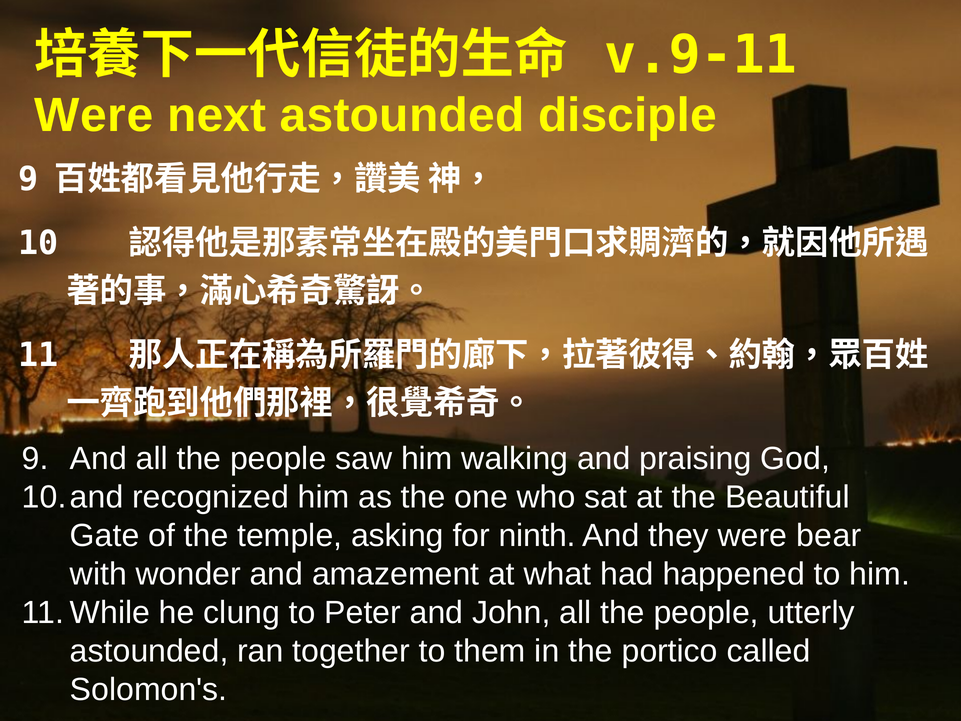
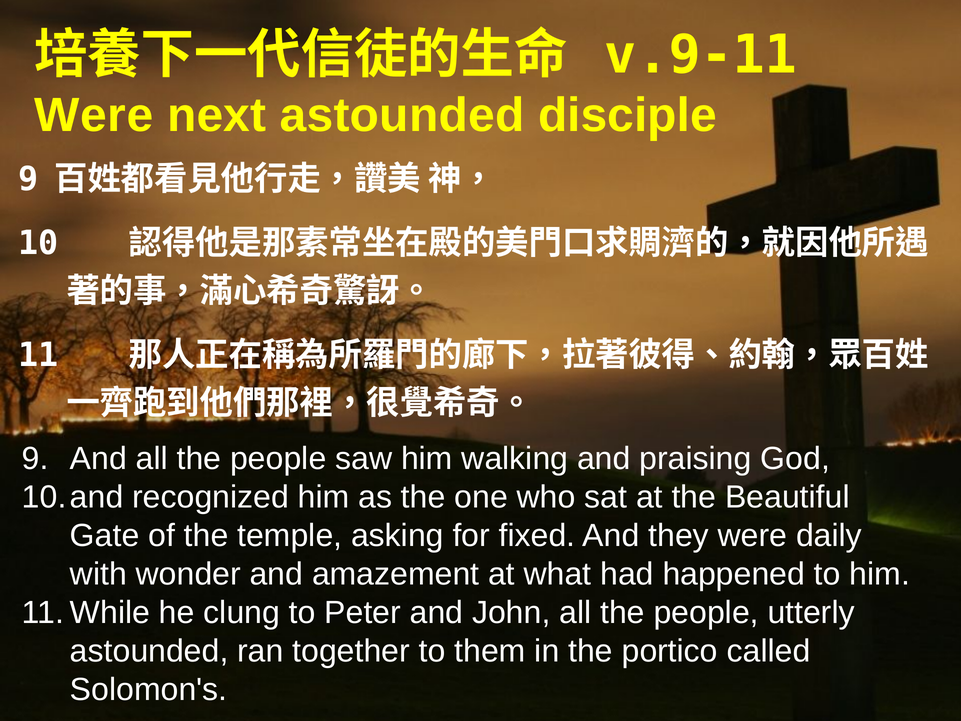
ninth: ninth -> fixed (537, 535)
bear: bear -> daily (829, 535)
